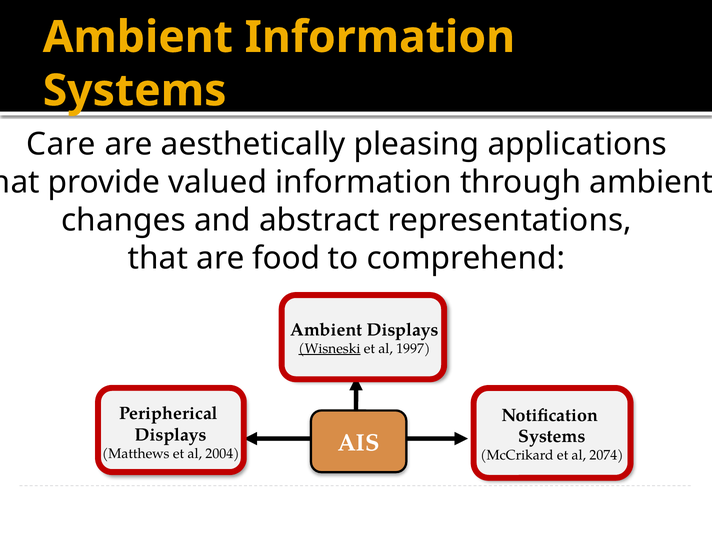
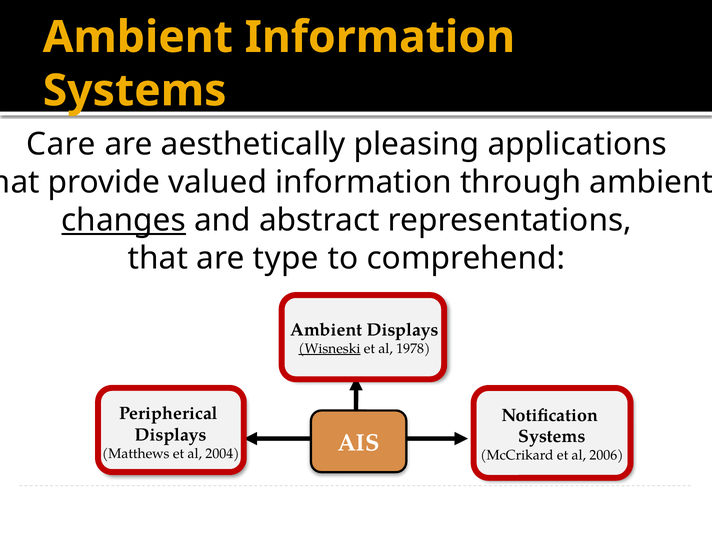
changes underline: none -> present (124, 221)
food: food -> type (286, 258)
1997: 1997 -> 1978 (413, 349)
2074: 2074 -> 2006 (607, 455)
